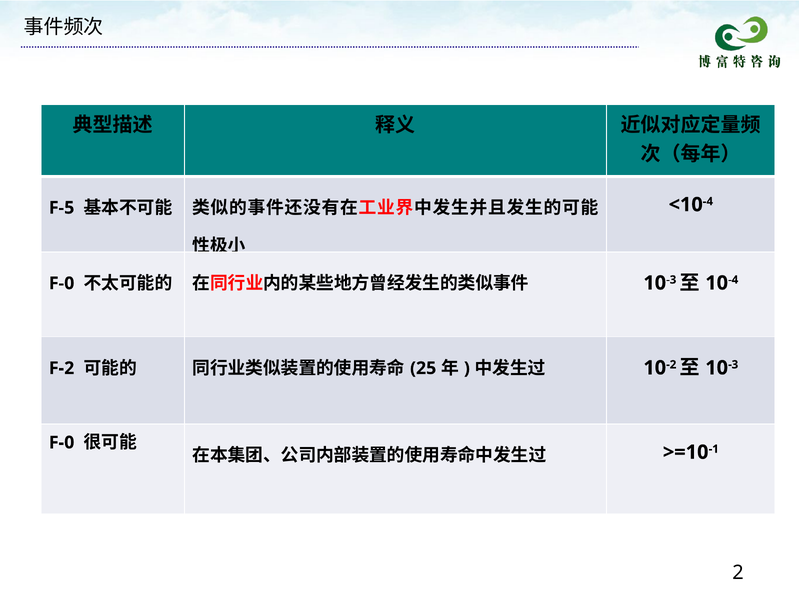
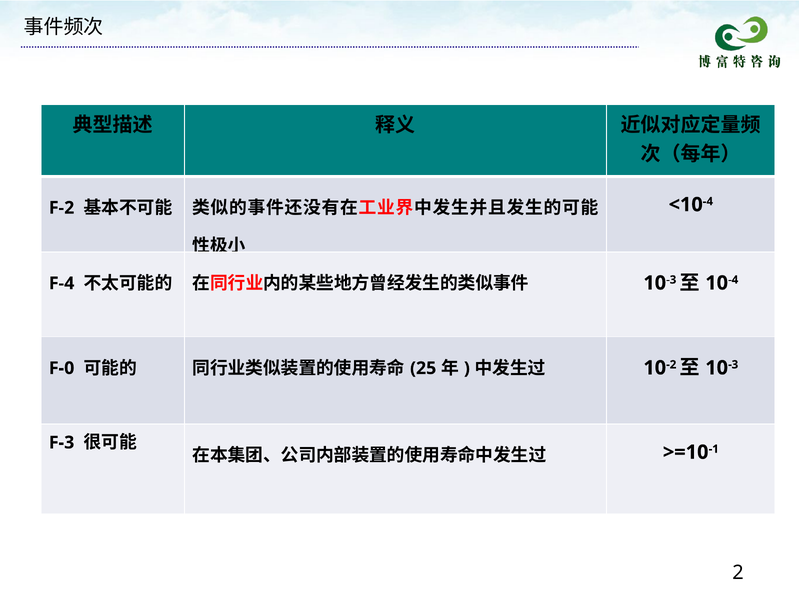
F-5: F-5 -> F-2 (62, 208)
F-0: F-0 -> F-4 (62, 283)
F-2: F-2 -> F-0 (62, 368)
F-0: F-0 -> F-3 (62, 443)
